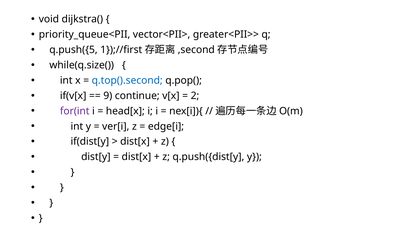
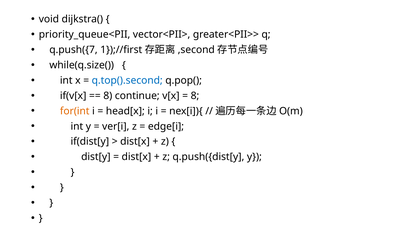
q.push({5: q.push({5 -> q.push({7 (73, 50)
9: 9 -> 8 (108, 96)
2: 2 -> 8 (195, 96)
for(int colour: purple -> orange (75, 111)
